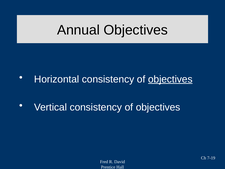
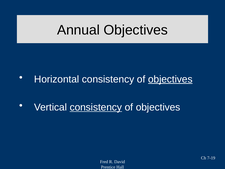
consistency underline: none -> present (96, 107)
